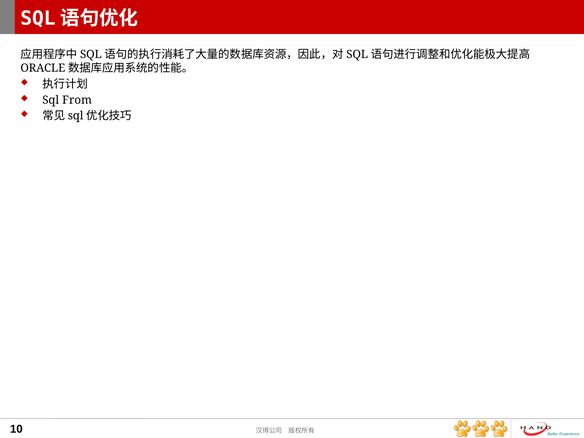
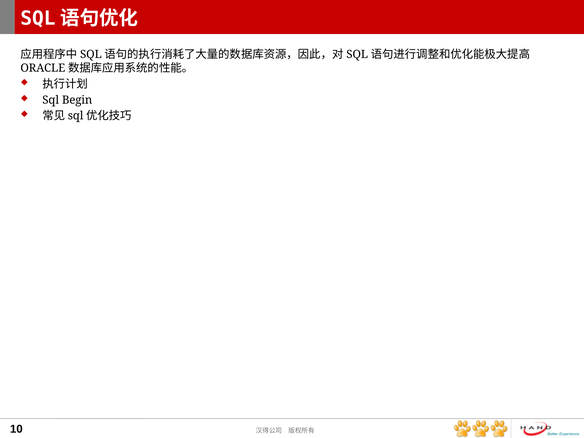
From: From -> Begin (77, 100)
